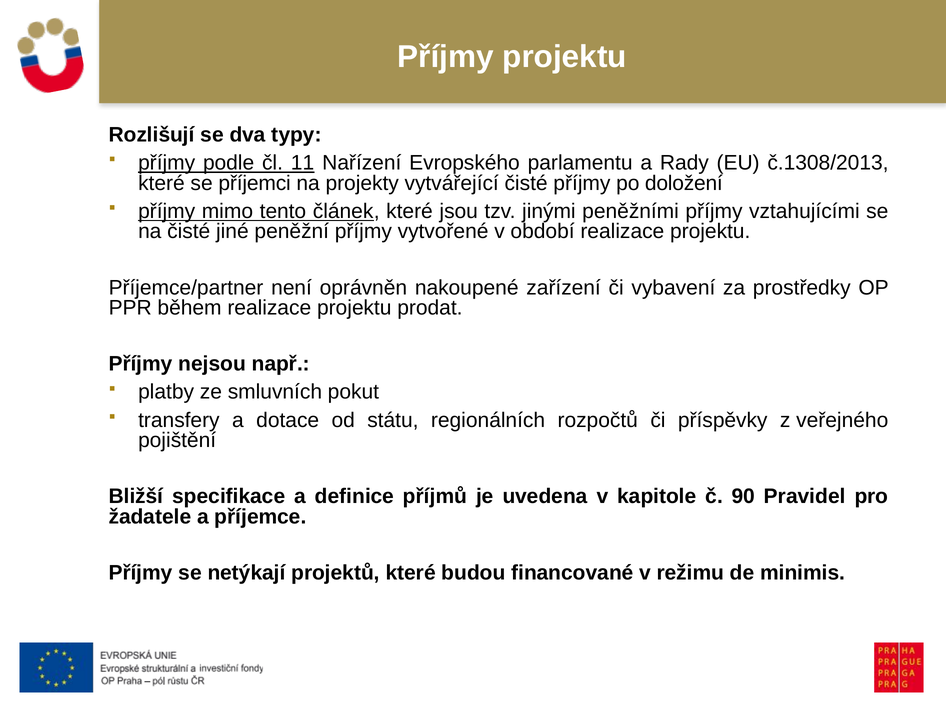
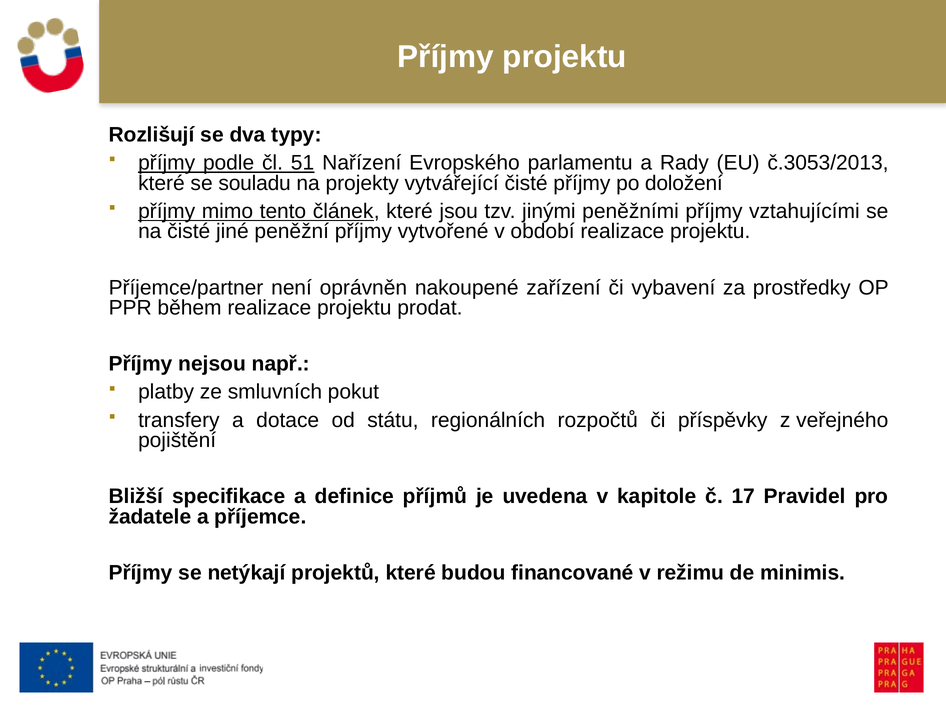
11: 11 -> 51 (303, 163)
č.1308/2013: č.1308/2013 -> č.3053/2013 (828, 163)
příjemci: příjemci -> souladu (255, 183)
90: 90 -> 17 (743, 496)
